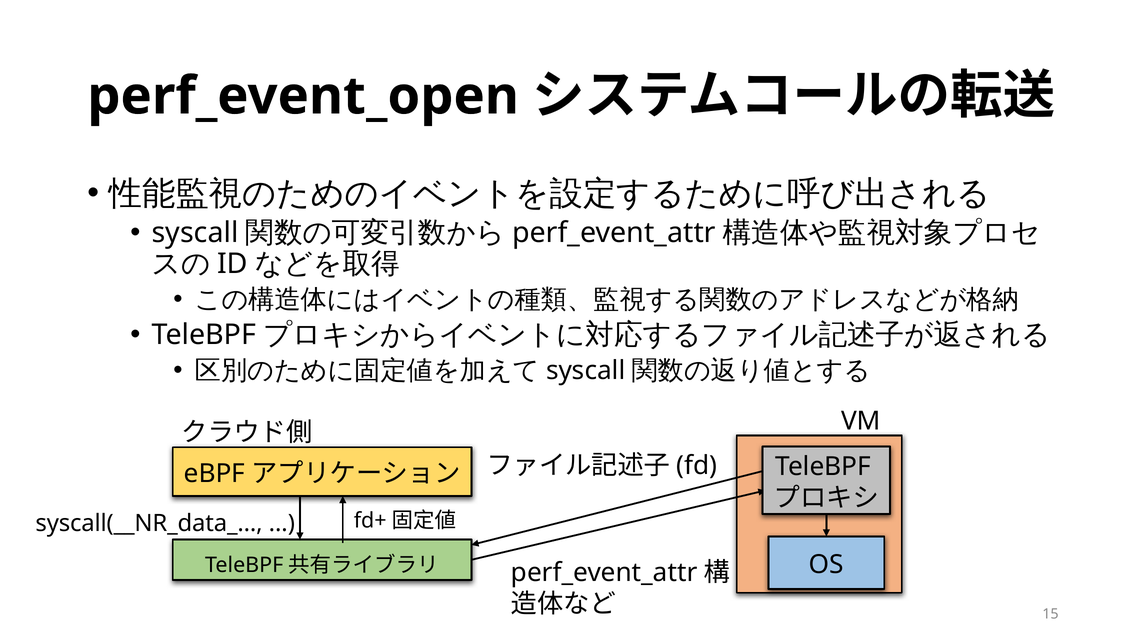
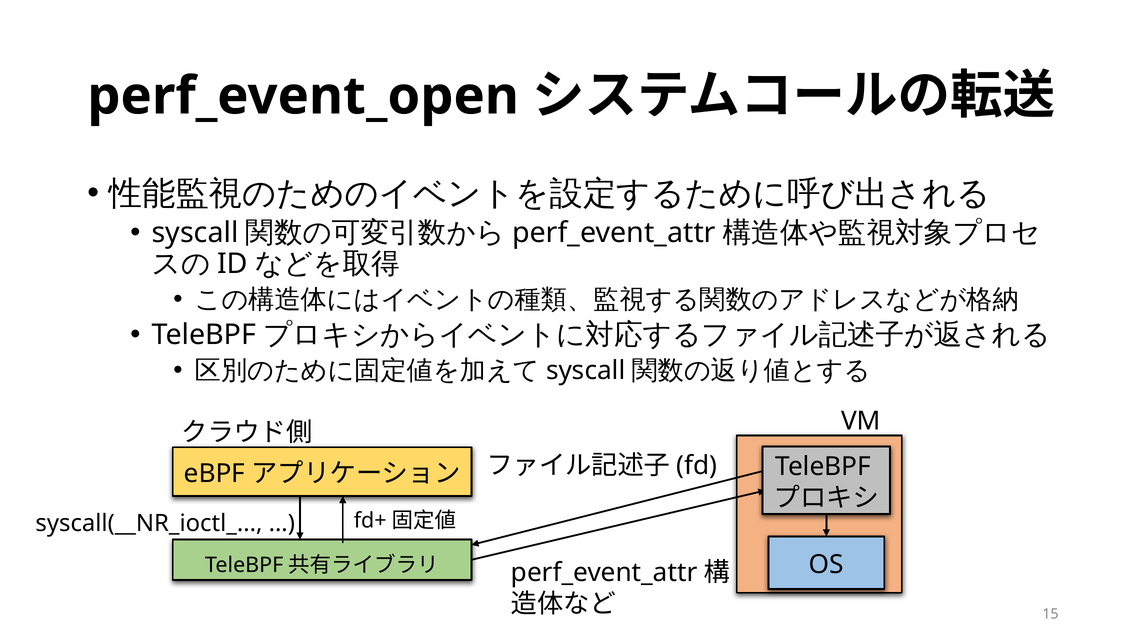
syscall(__NR_data_: syscall(__NR_data_ -> syscall(__NR_ioctl_ (149, 524)
